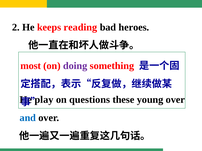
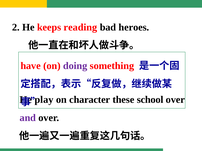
most: most -> have (31, 66)
questions: questions -> character (90, 100)
young: young -> school (150, 100)
and colour: blue -> purple (28, 118)
